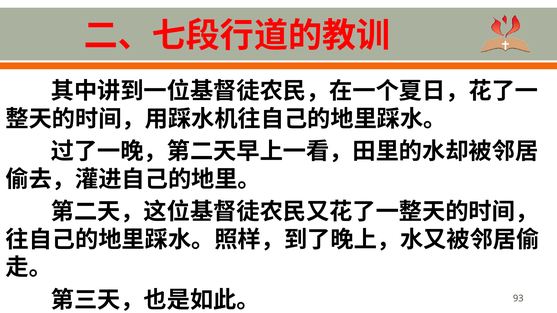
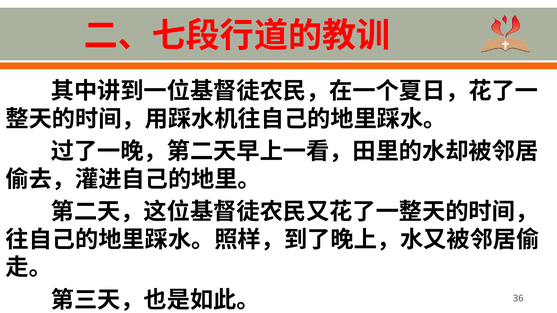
93: 93 -> 36 (518, 299)
